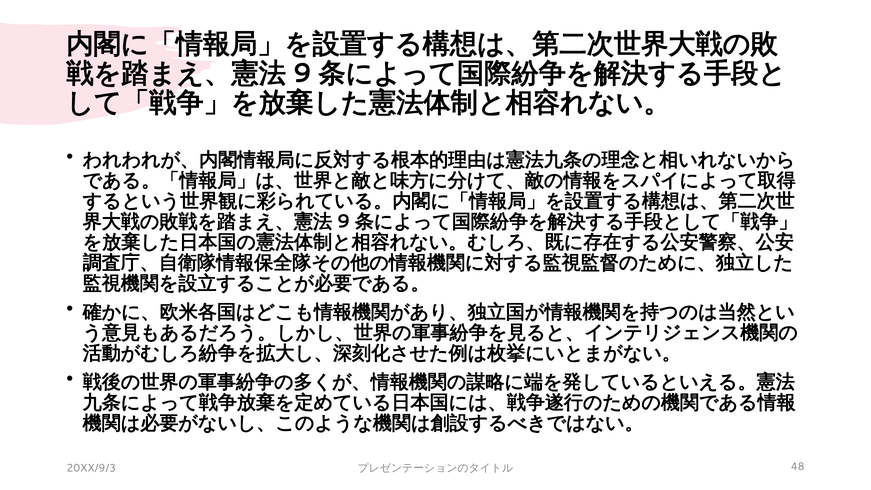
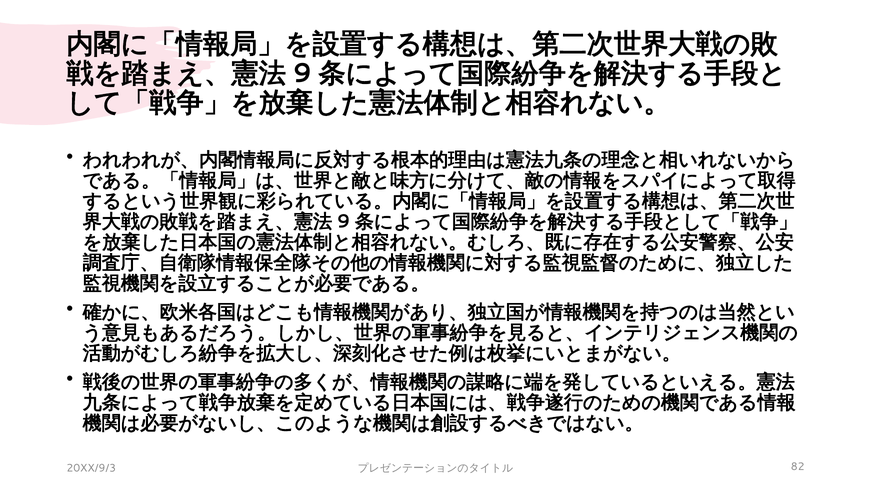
48: 48 -> 82 (798, 467)
